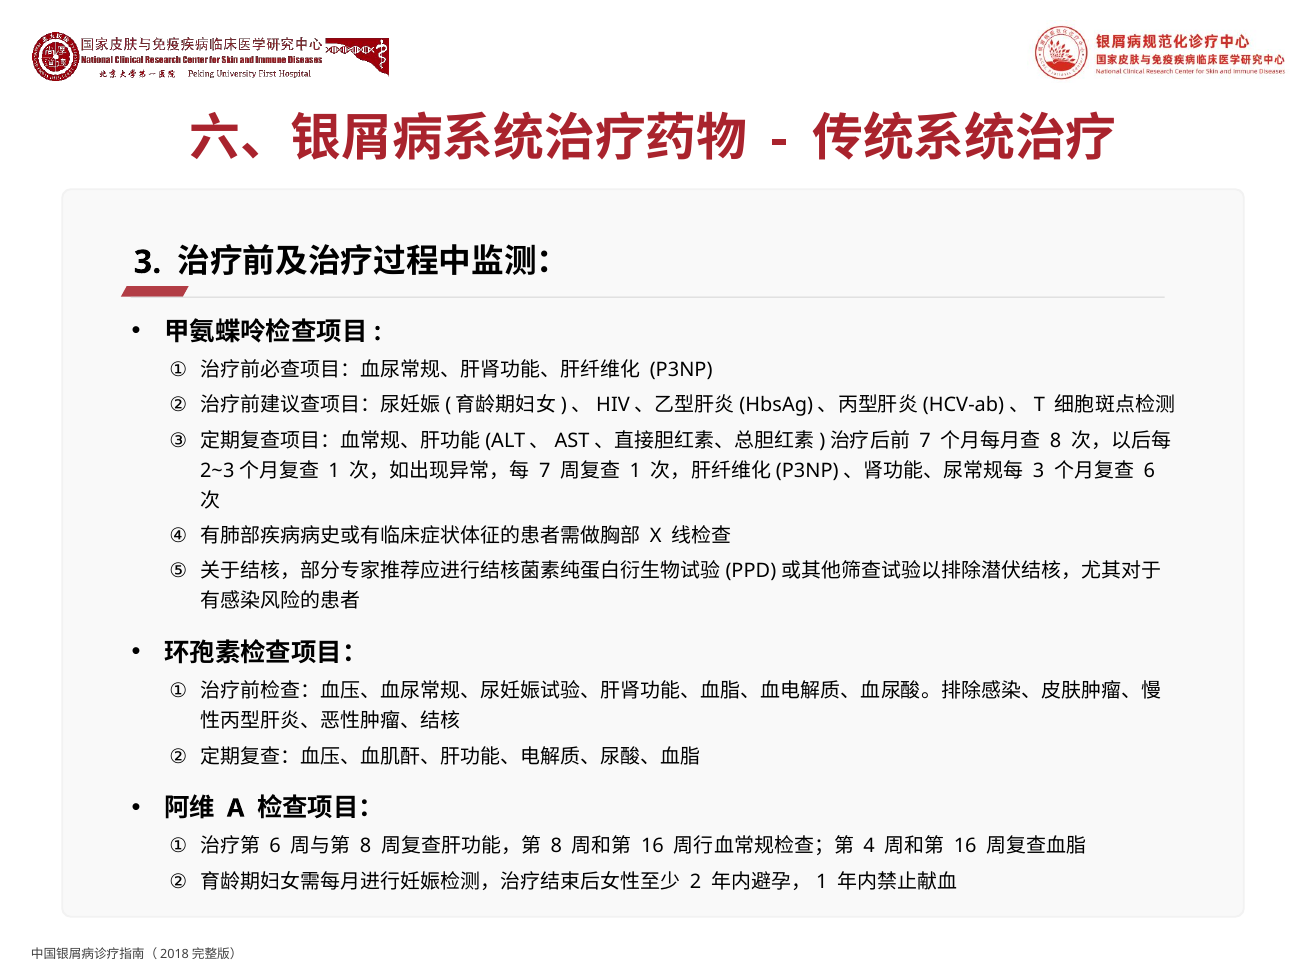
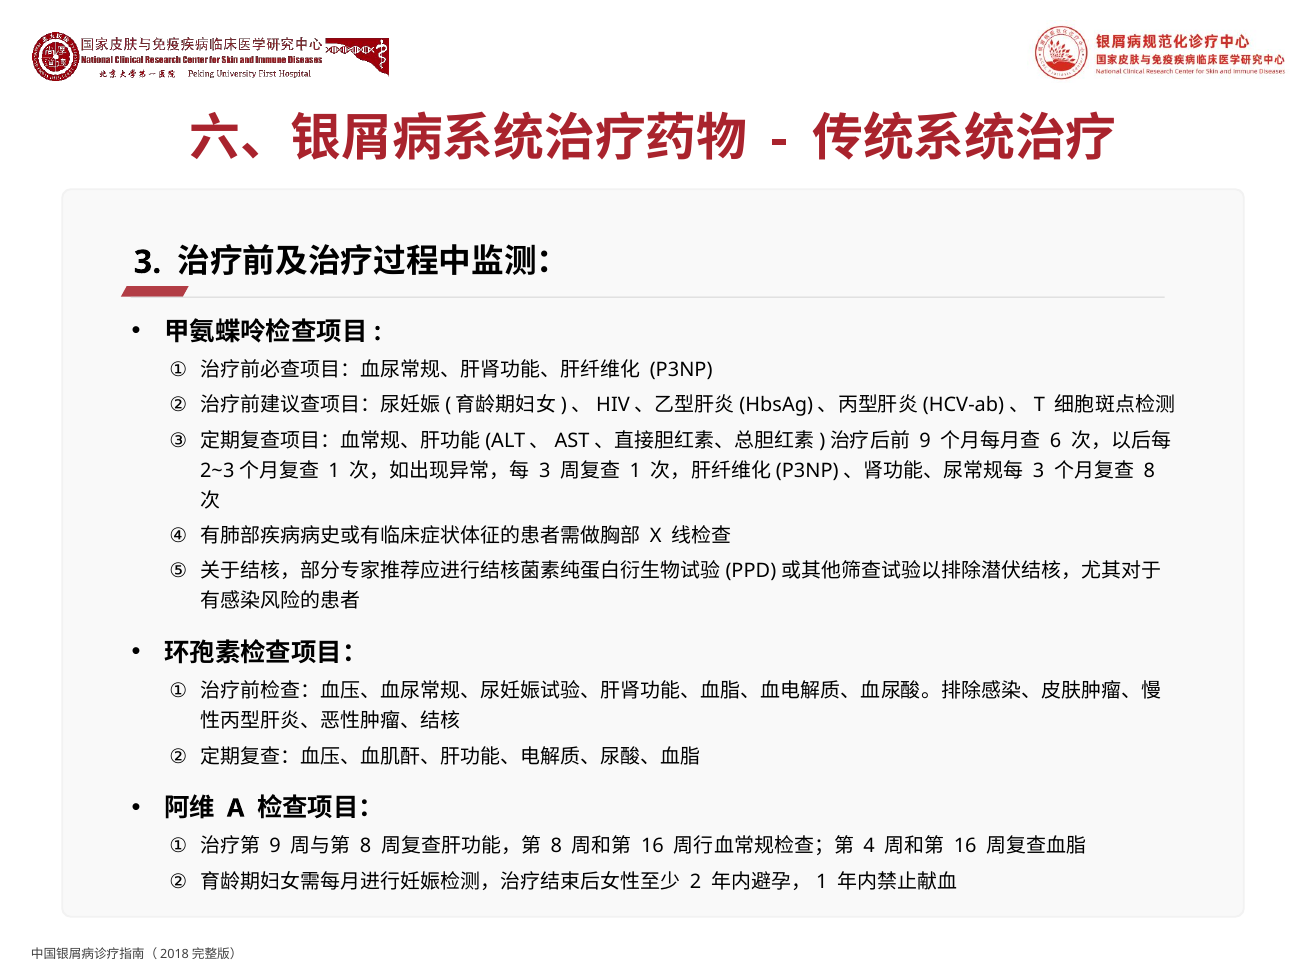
7: 7 -> 9 (925, 440)
8: 8 -> 6 (1056, 440)
7: 7 -> 3 (545, 470)
6: 6 -> 8 (1149, 470)
6: 6 -> 9 (275, 846)
